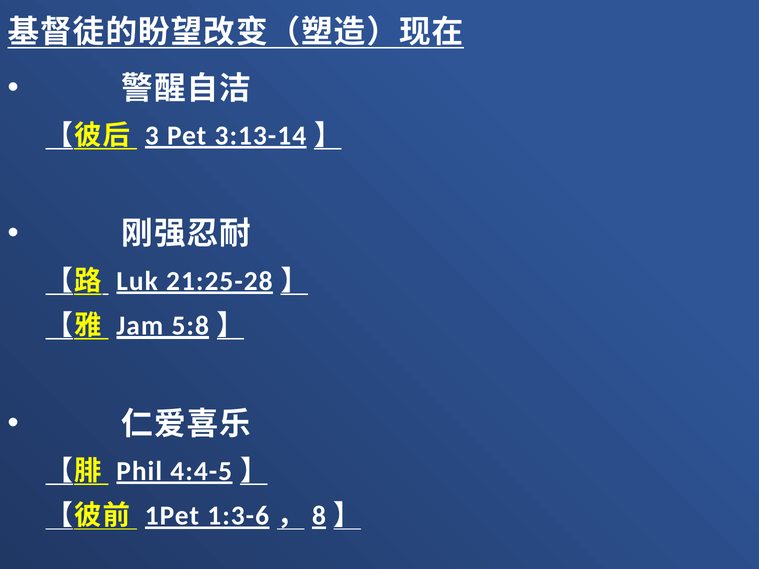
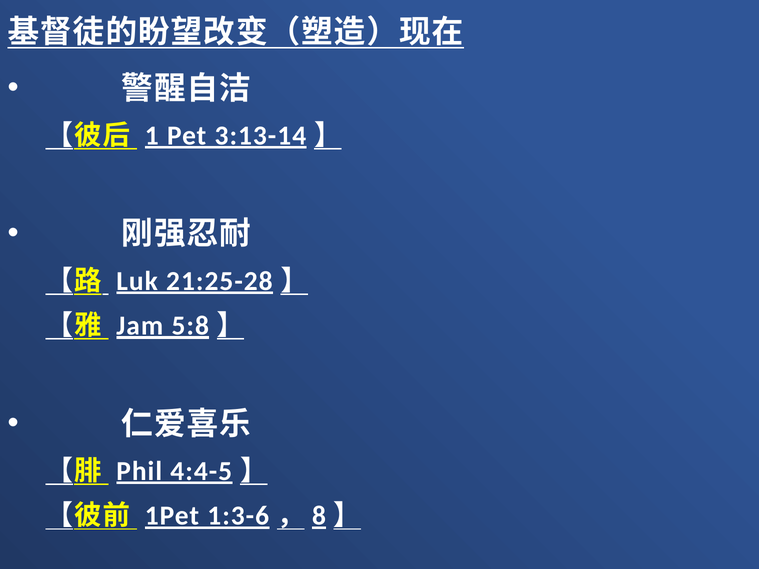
3: 3 -> 1 (152, 136)
